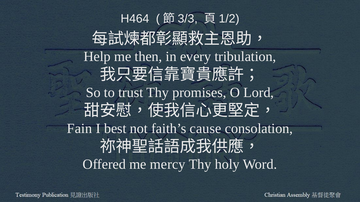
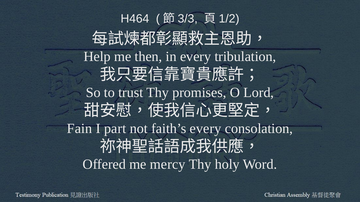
best: best -> part (115, 129)
faith’s cause: cause -> every (206, 129)
